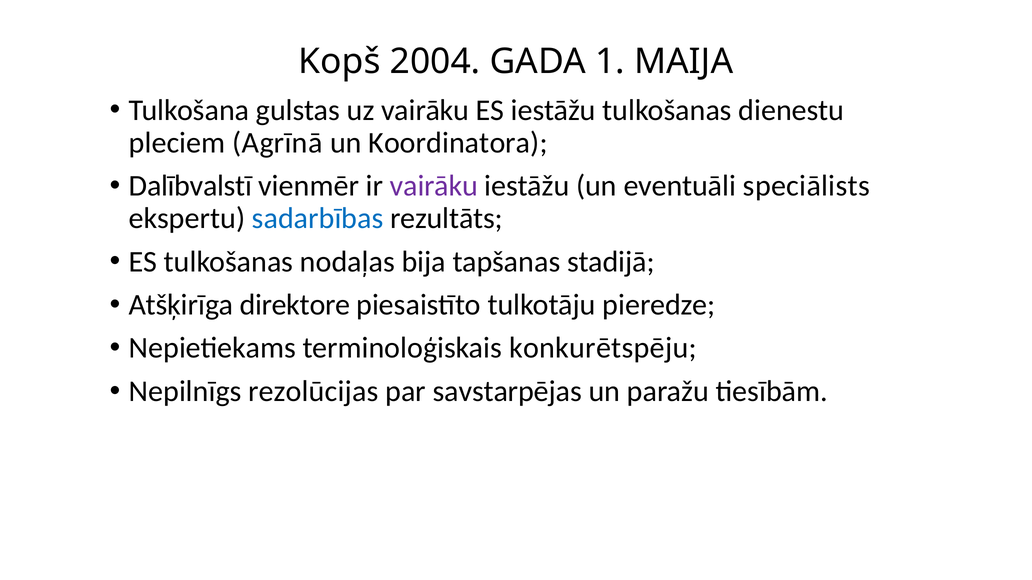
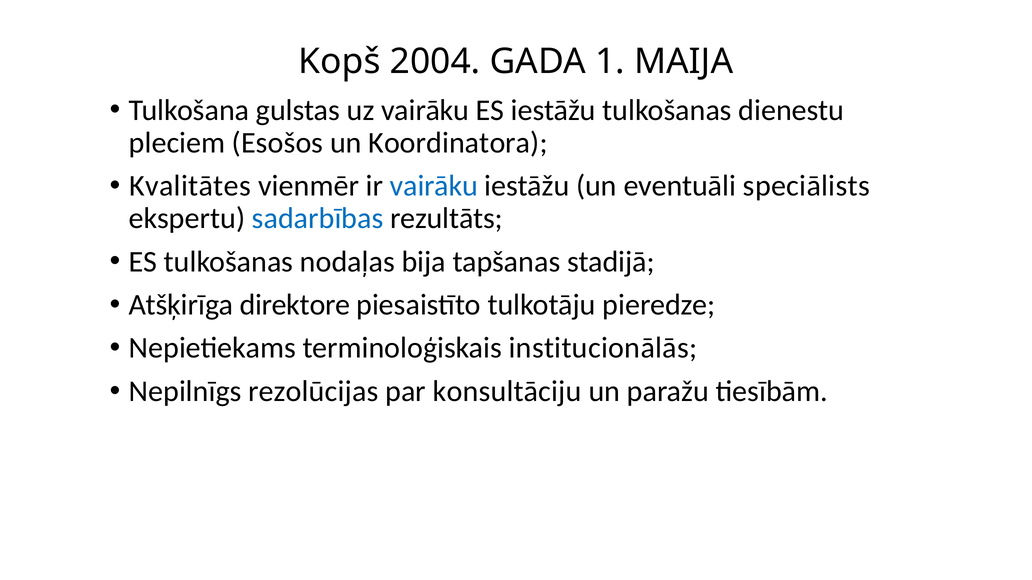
Agrīnā: Agrīnā -> Esošos (278, 143)
Dalībvalstī: Dalībvalstī -> Kvalitātes (190, 186)
vairāku colour: purple -> blue (434, 186)
konkurētspēju: konkurētspēju -> institucionālās (603, 348)
savstarpējas: savstarpējas -> konsultāciju (507, 392)
